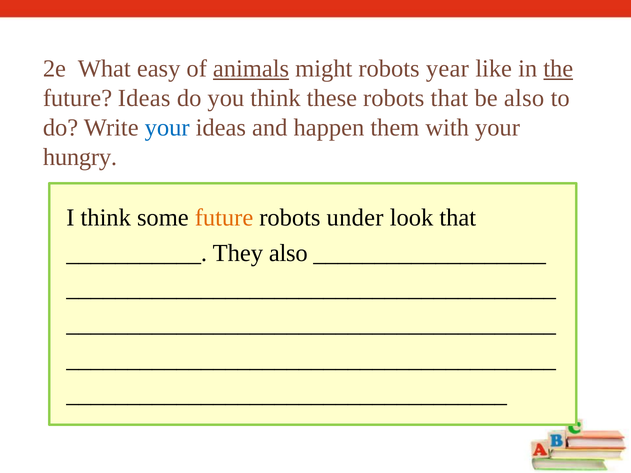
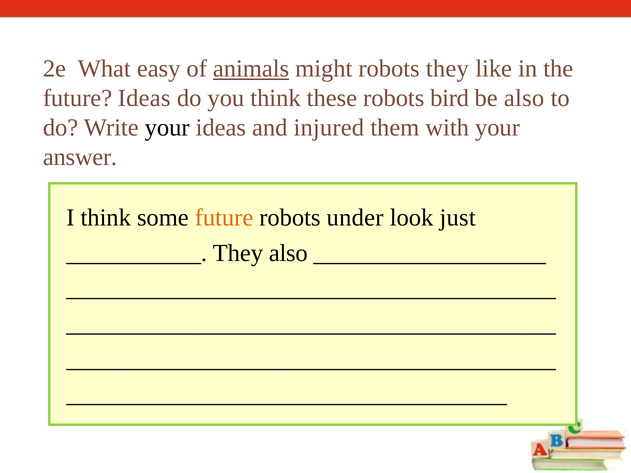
robots year: year -> they (447, 69)
the underline: present -> none (558, 69)
robots that: that -> bird (450, 98)
your colour: blue -> black (167, 128)
happen: happen -> injured (329, 128)
hungry: hungry -> answer (80, 157)
look that: that -> just (458, 218)
